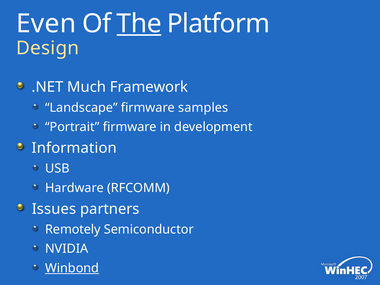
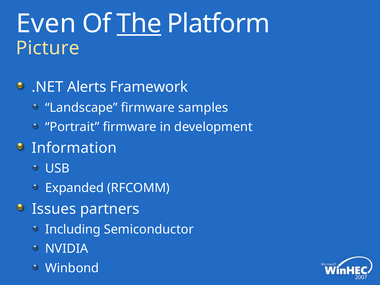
Design: Design -> Picture (48, 48)
Much: Much -> Alerts (87, 87)
Hardware: Hardware -> Expanded (75, 188)
Remotely: Remotely -> Including (73, 229)
Winbond underline: present -> none (72, 268)
